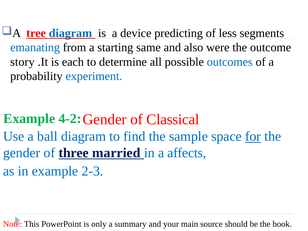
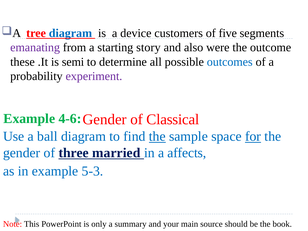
predicting: predicting -> customers (179, 33)
less: less -> five (228, 33)
emanating colour: blue -> purple (35, 47)
same: same -> story (148, 47)
story: story -> these (22, 62)
each: each -> semi (73, 62)
experiment colour: blue -> purple (94, 76)
4-2: 4-2 -> 4-6 (70, 118)
the underline: none -> present (157, 136)
2-3: 2-3 -> 5-3 (93, 171)
